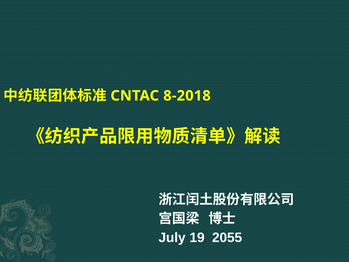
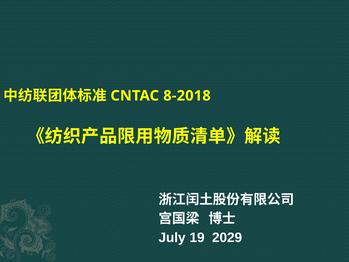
2055: 2055 -> 2029 (227, 237)
